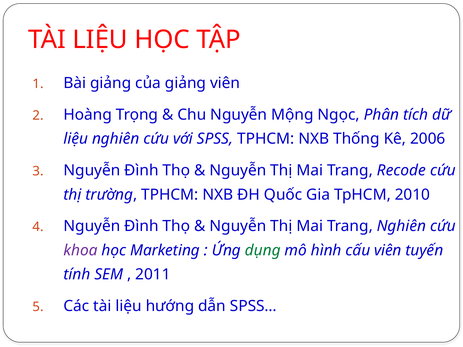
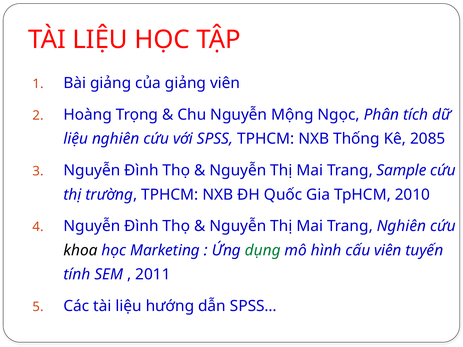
2006: 2006 -> 2085 (428, 139)
Recode: Recode -> Sample (402, 171)
khoa colour: purple -> black (80, 250)
